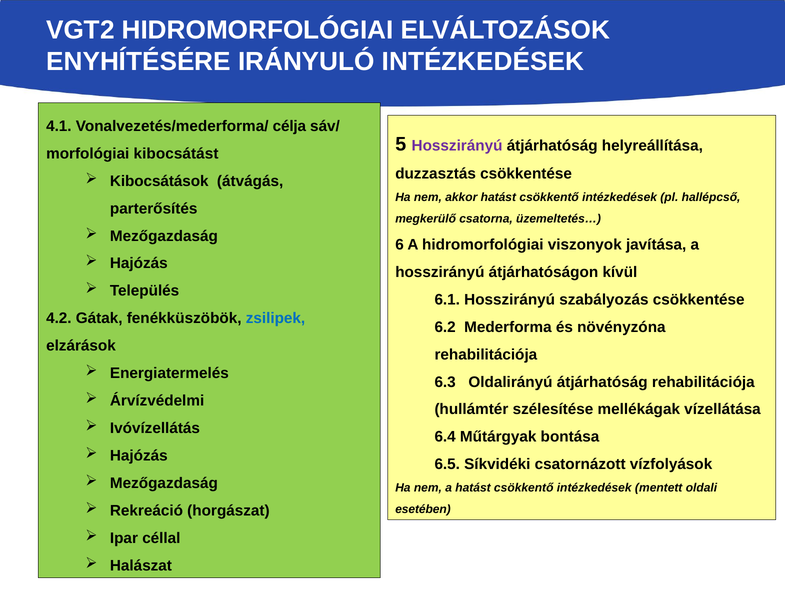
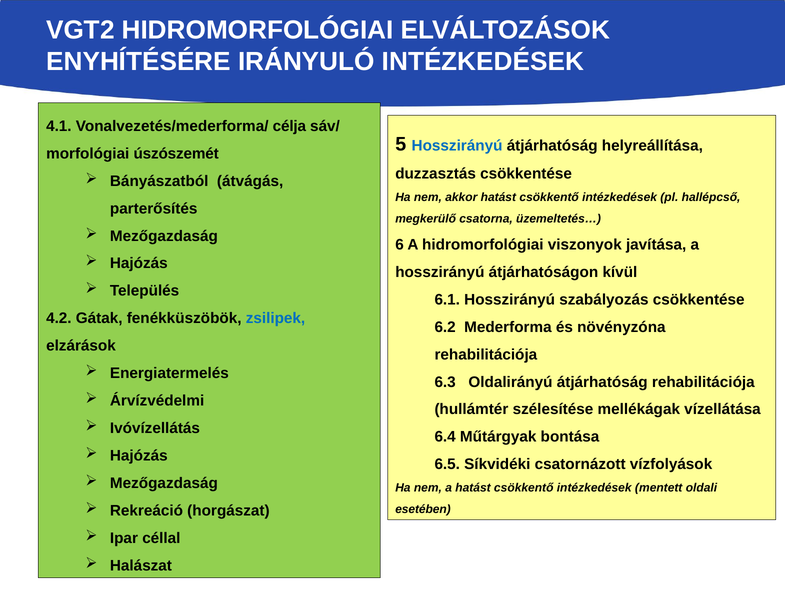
Hosszirányú colour: purple -> blue (457, 145)
kibocsátást: kibocsátást -> úszószemét (176, 153)
Kibocsátások: Kibocsátások -> Bányászatból (159, 181)
